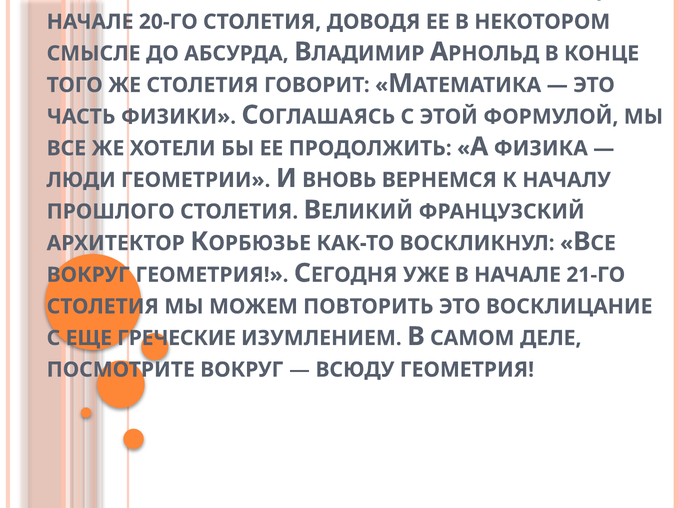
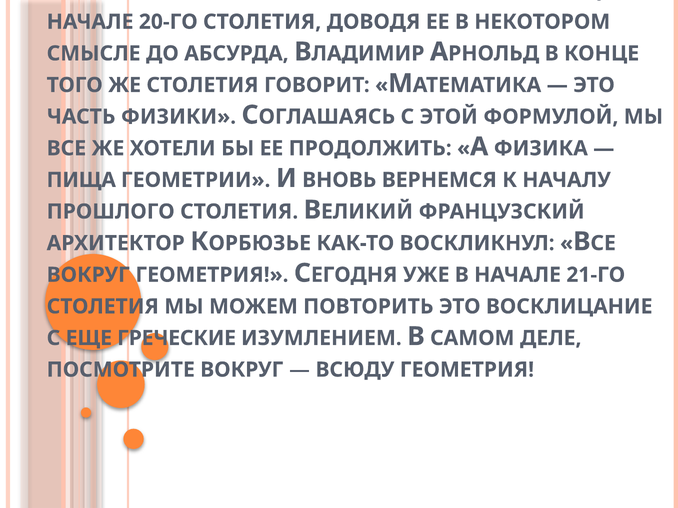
ЛЮДИ: ЛЮДИ -> ПИЩА (81, 180)
